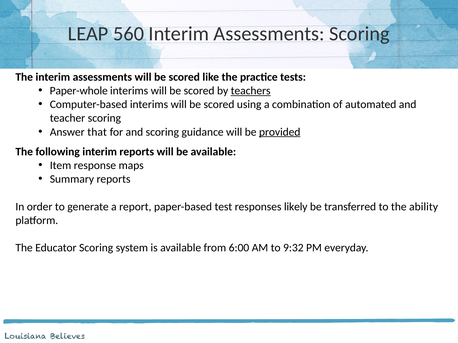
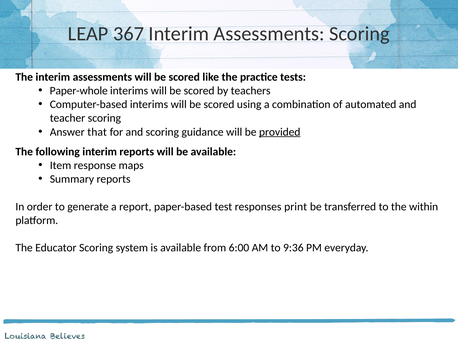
560: 560 -> 367 (129, 34)
teachers underline: present -> none (251, 91)
likely: likely -> print (296, 207)
ability: ability -> within (424, 207)
9:32: 9:32 -> 9:36 (293, 248)
